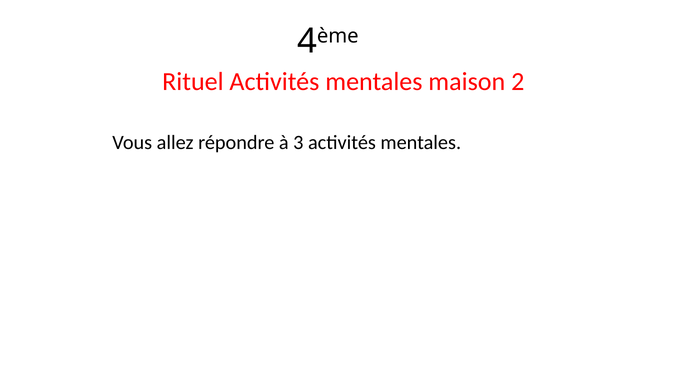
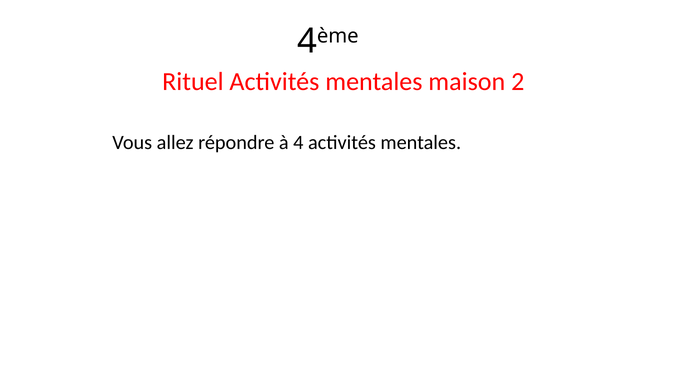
à 3: 3 -> 4 (298, 142)
